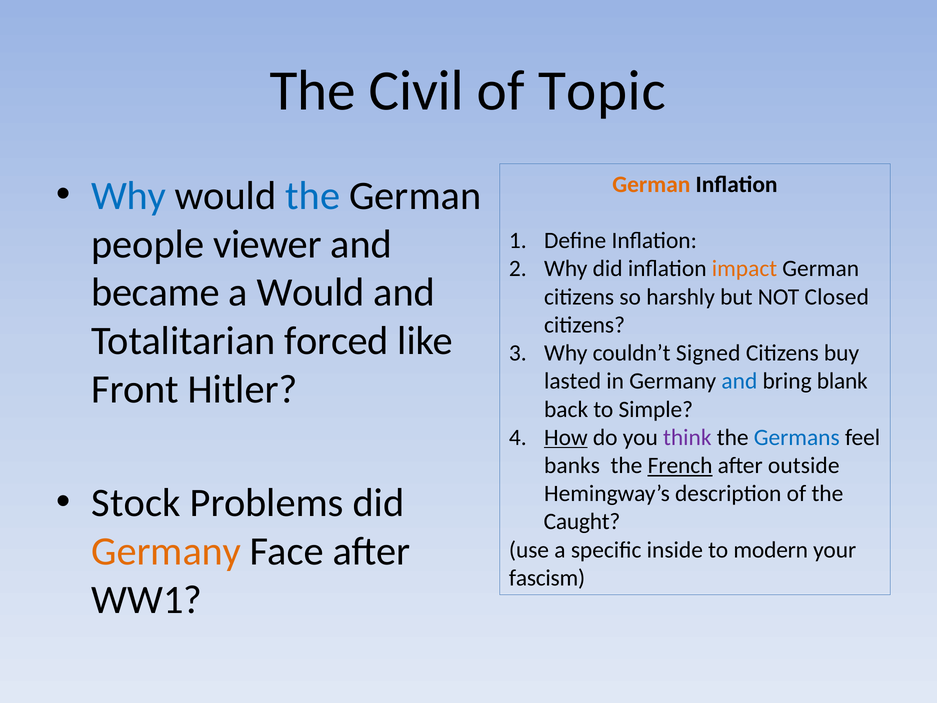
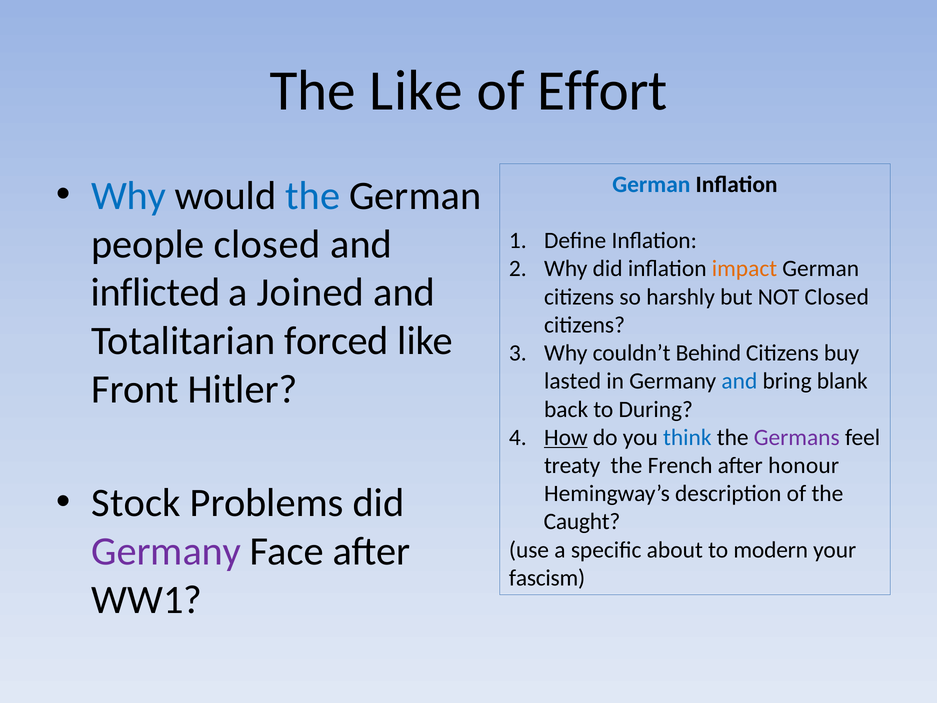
The Civil: Civil -> Like (416, 91)
Topic: Topic -> Effort (602, 91)
German colour: orange -> blue (651, 184)
people viewer: viewer -> closed (267, 244)
became: became -> inflicted (156, 293)
a Would: Would -> Joined (310, 293)
Signed: Signed -> Behind (708, 353)
Simple: Simple -> During (656, 409)
think colour: purple -> blue (687, 437)
Germans colour: blue -> purple (797, 437)
banks: banks -> treaty (572, 465)
French underline: present -> none (680, 465)
outside: outside -> honour (804, 465)
Germany colour: orange -> purple (166, 551)
inside: inside -> about (675, 550)
